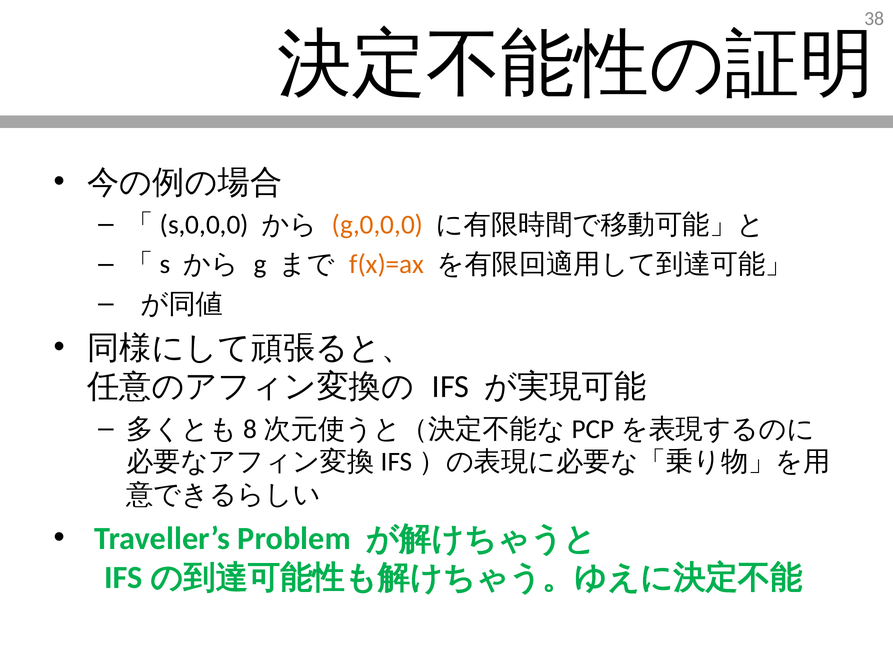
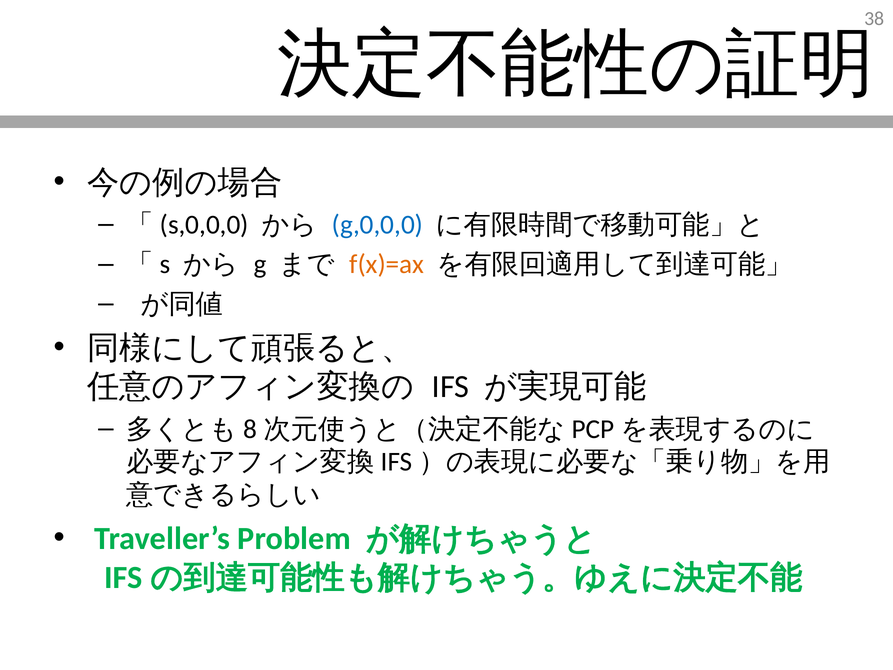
g,0,0,0 colour: orange -> blue (378, 225)
